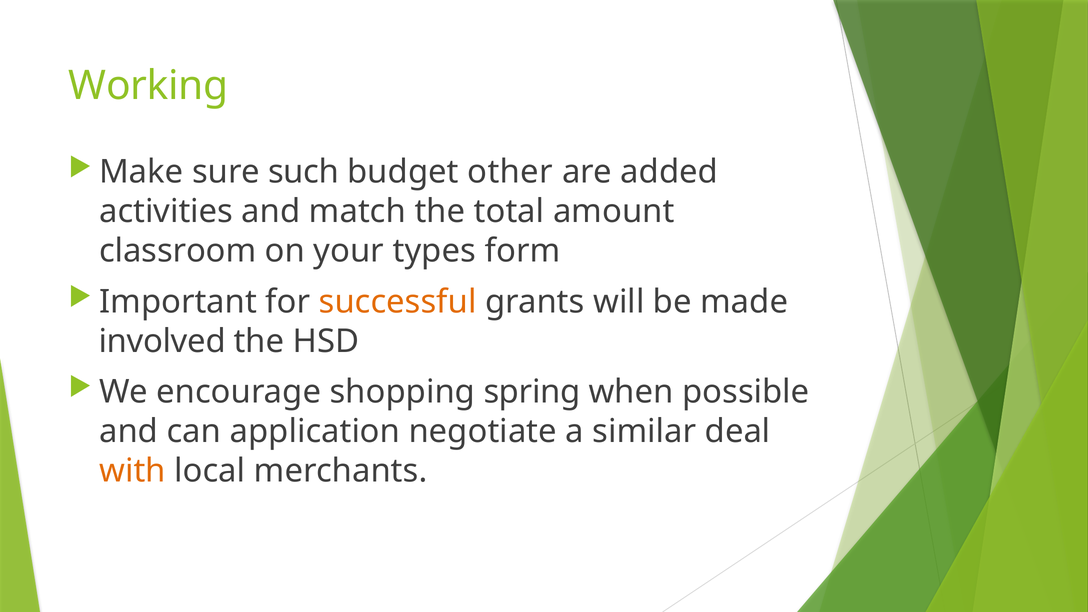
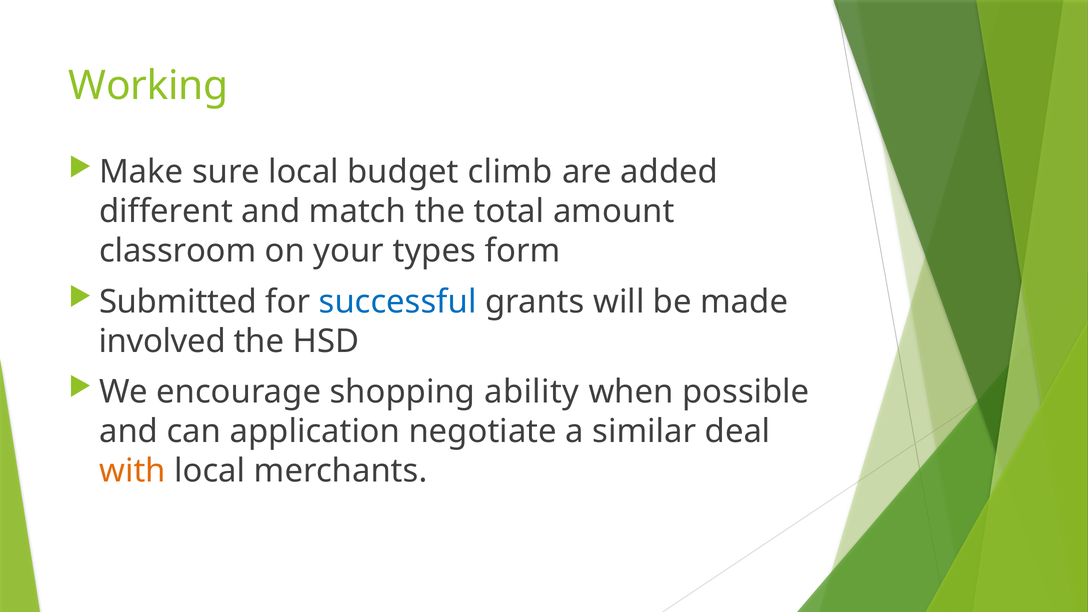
sure such: such -> local (303, 172)
other: other -> climb (510, 172)
activities: activities -> different (166, 212)
Important: Important -> Submitted (178, 302)
successful colour: orange -> blue (398, 302)
spring: spring -> ability (532, 392)
